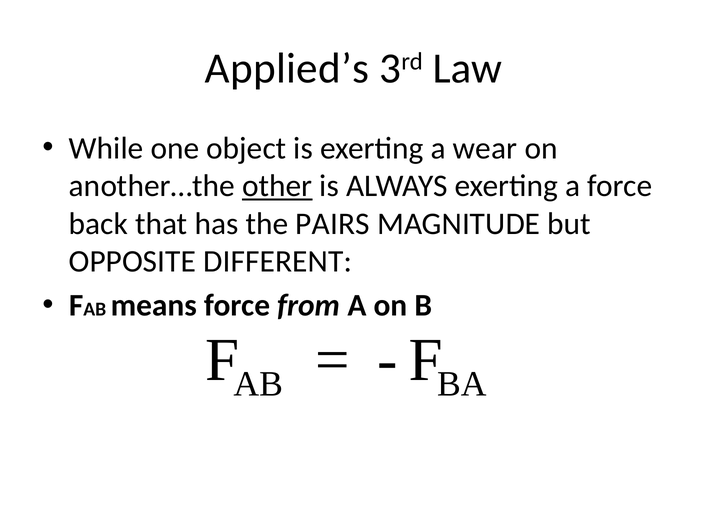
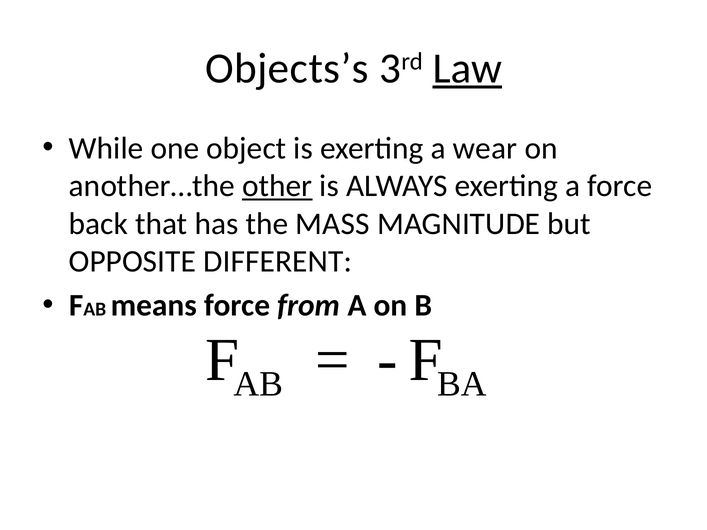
Applied’s: Applied’s -> Objects’s (287, 68)
Law underline: none -> present (467, 68)
PAIRS: PAIRS -> MASS (333, 224)
